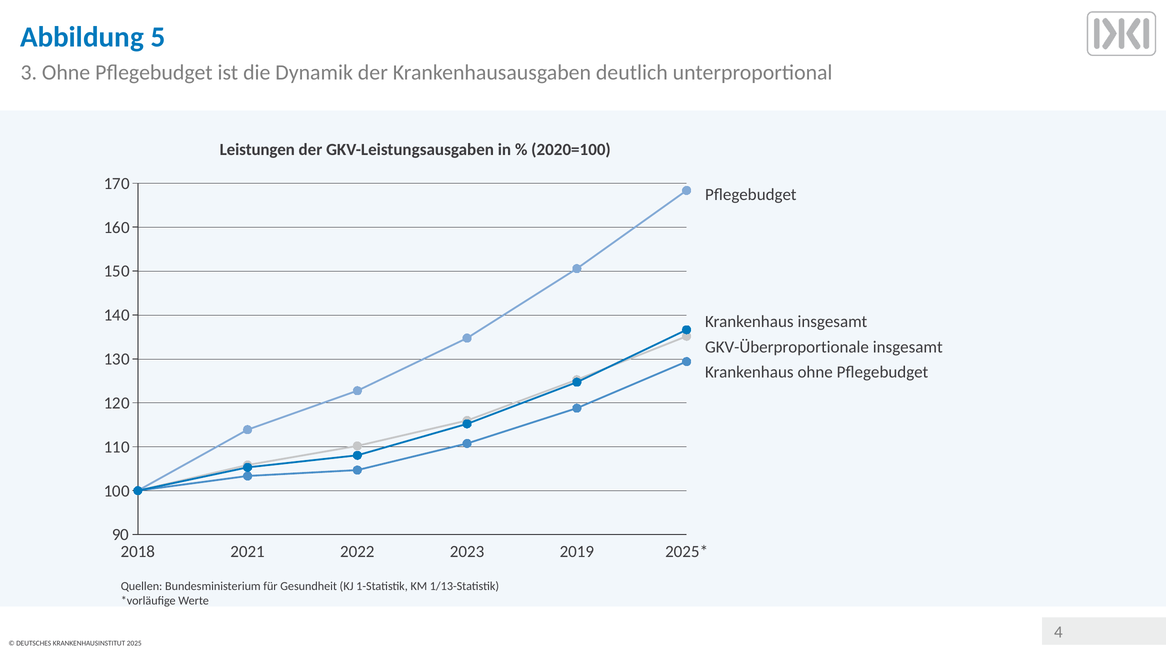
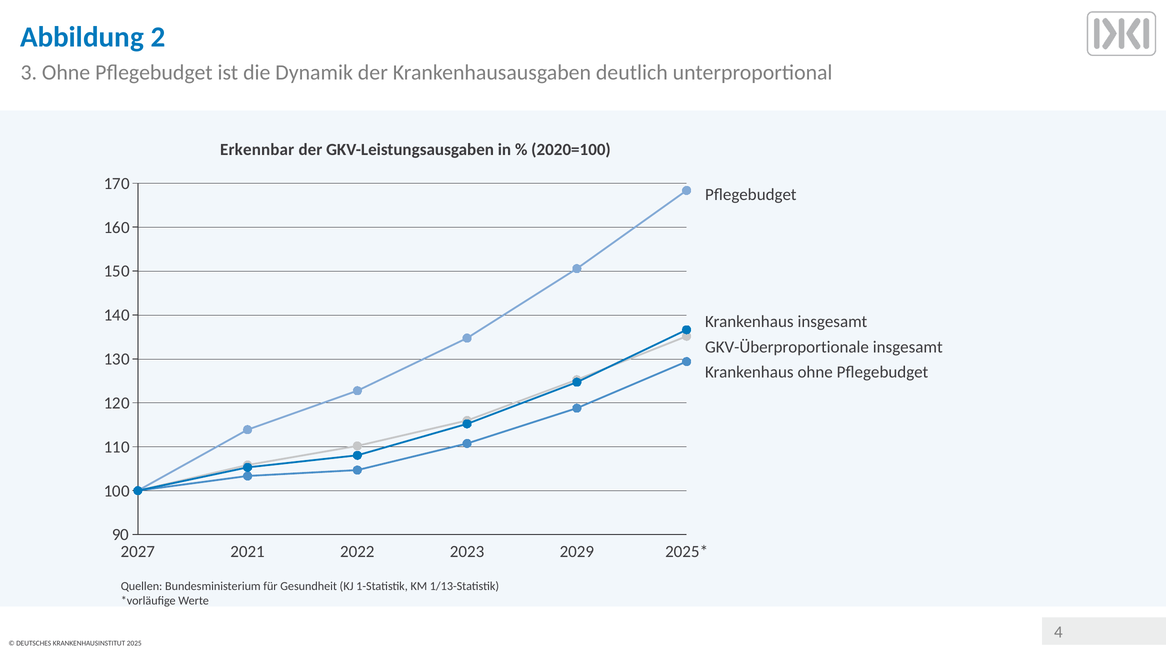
5: 5 -> 2 (158, 37)
Leistungen: Leistungen -> Erkennbar (257, 150)
2018: 2018 -> 2027 (138, 552)
2019: 2019 -> 2029 (577, 552)
